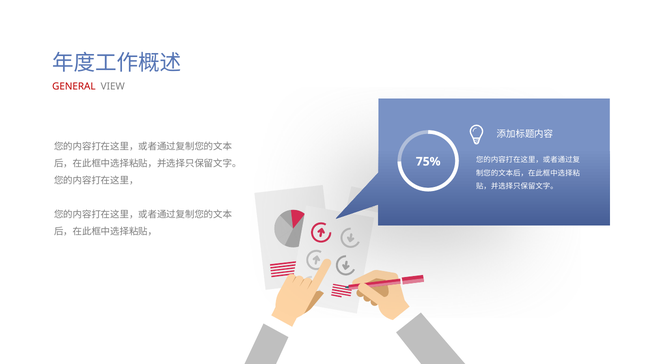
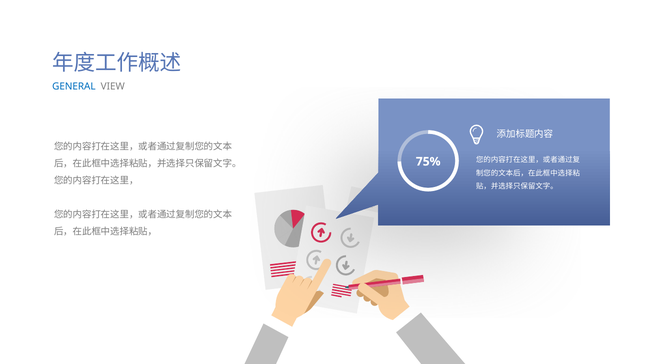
GENERAL colour: red -> blue (74, 86)
